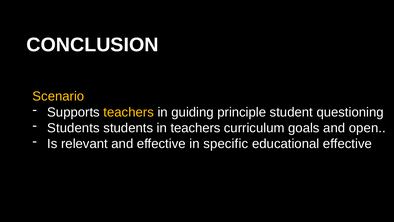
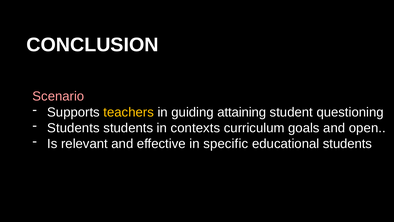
Scenario colour: yellow -> pink (58, 96)
principle: principle -> attaining (242, 112)
in teachers: teachers -> contexts (195, 128)
educational effective: effective -> students (347, 144)
